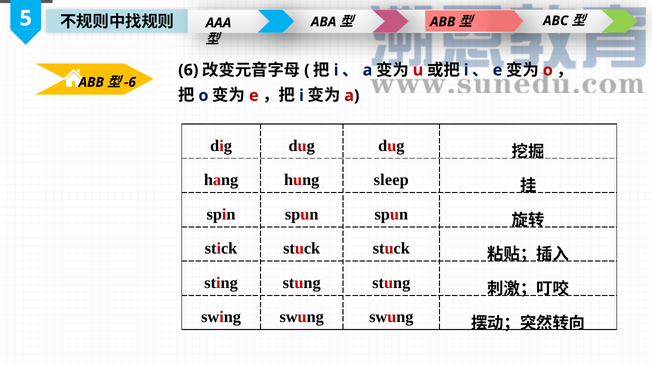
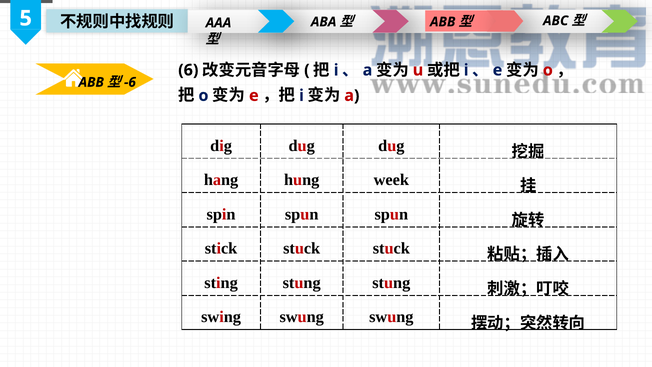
sleep: sleep -> week (391, 180)
